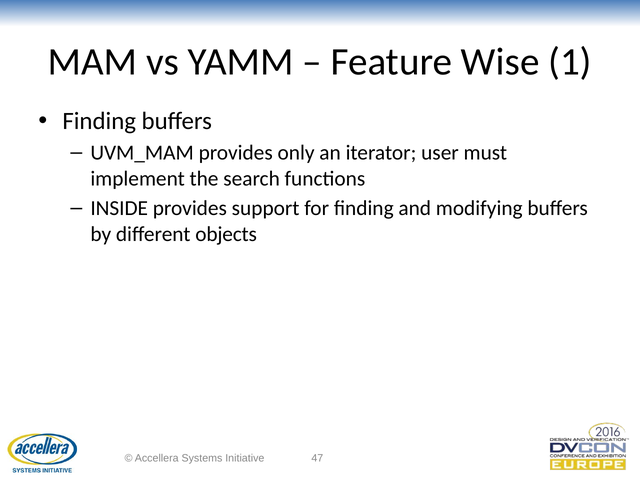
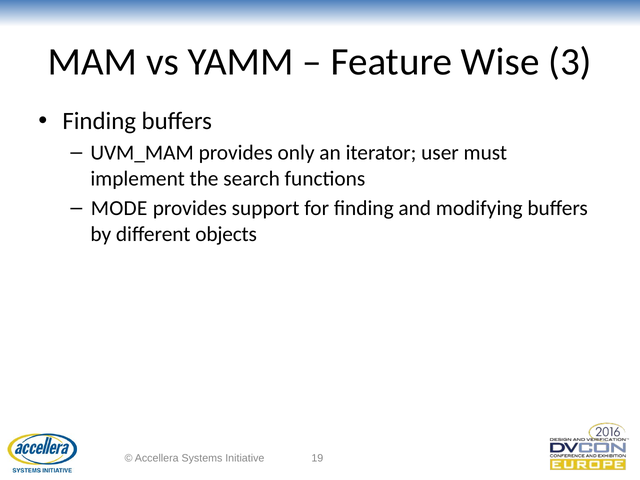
1: 1 -> 3 (570, 62)
INSIDE: INSIDE -> MODE (119, 208)
47: 47 -> 19 (317, 458)
